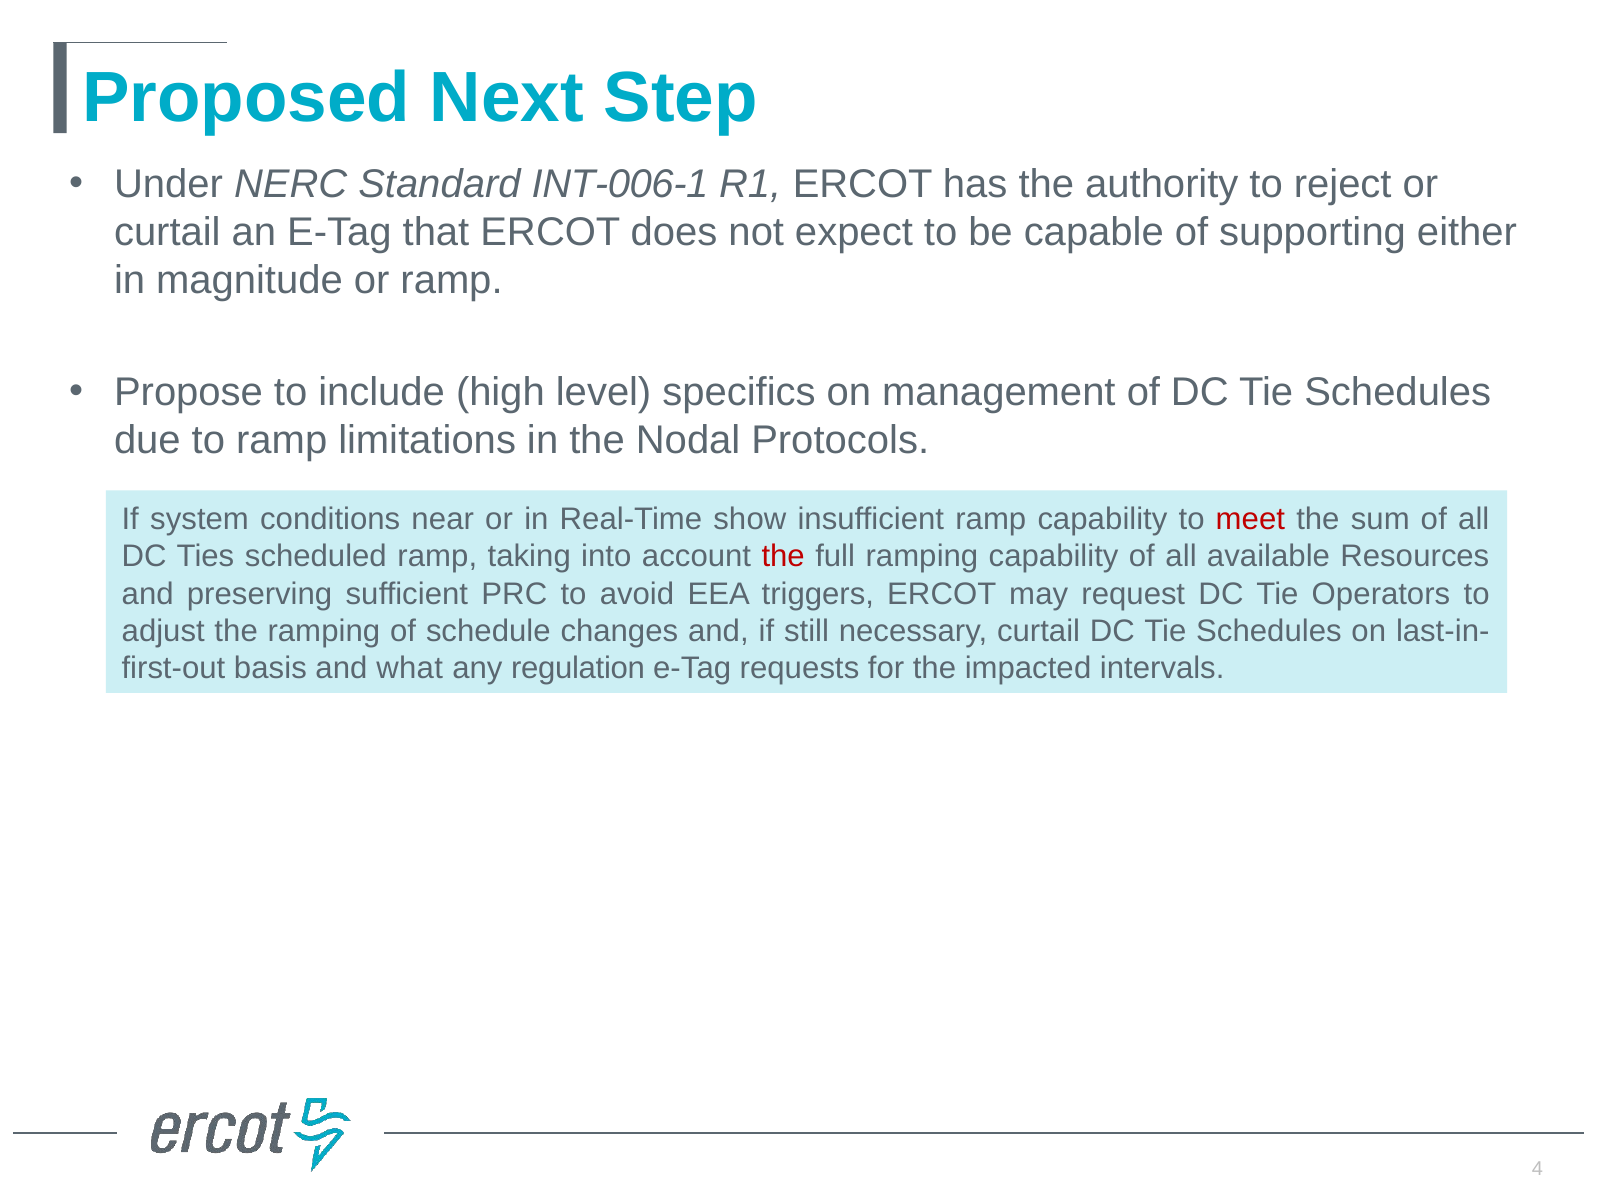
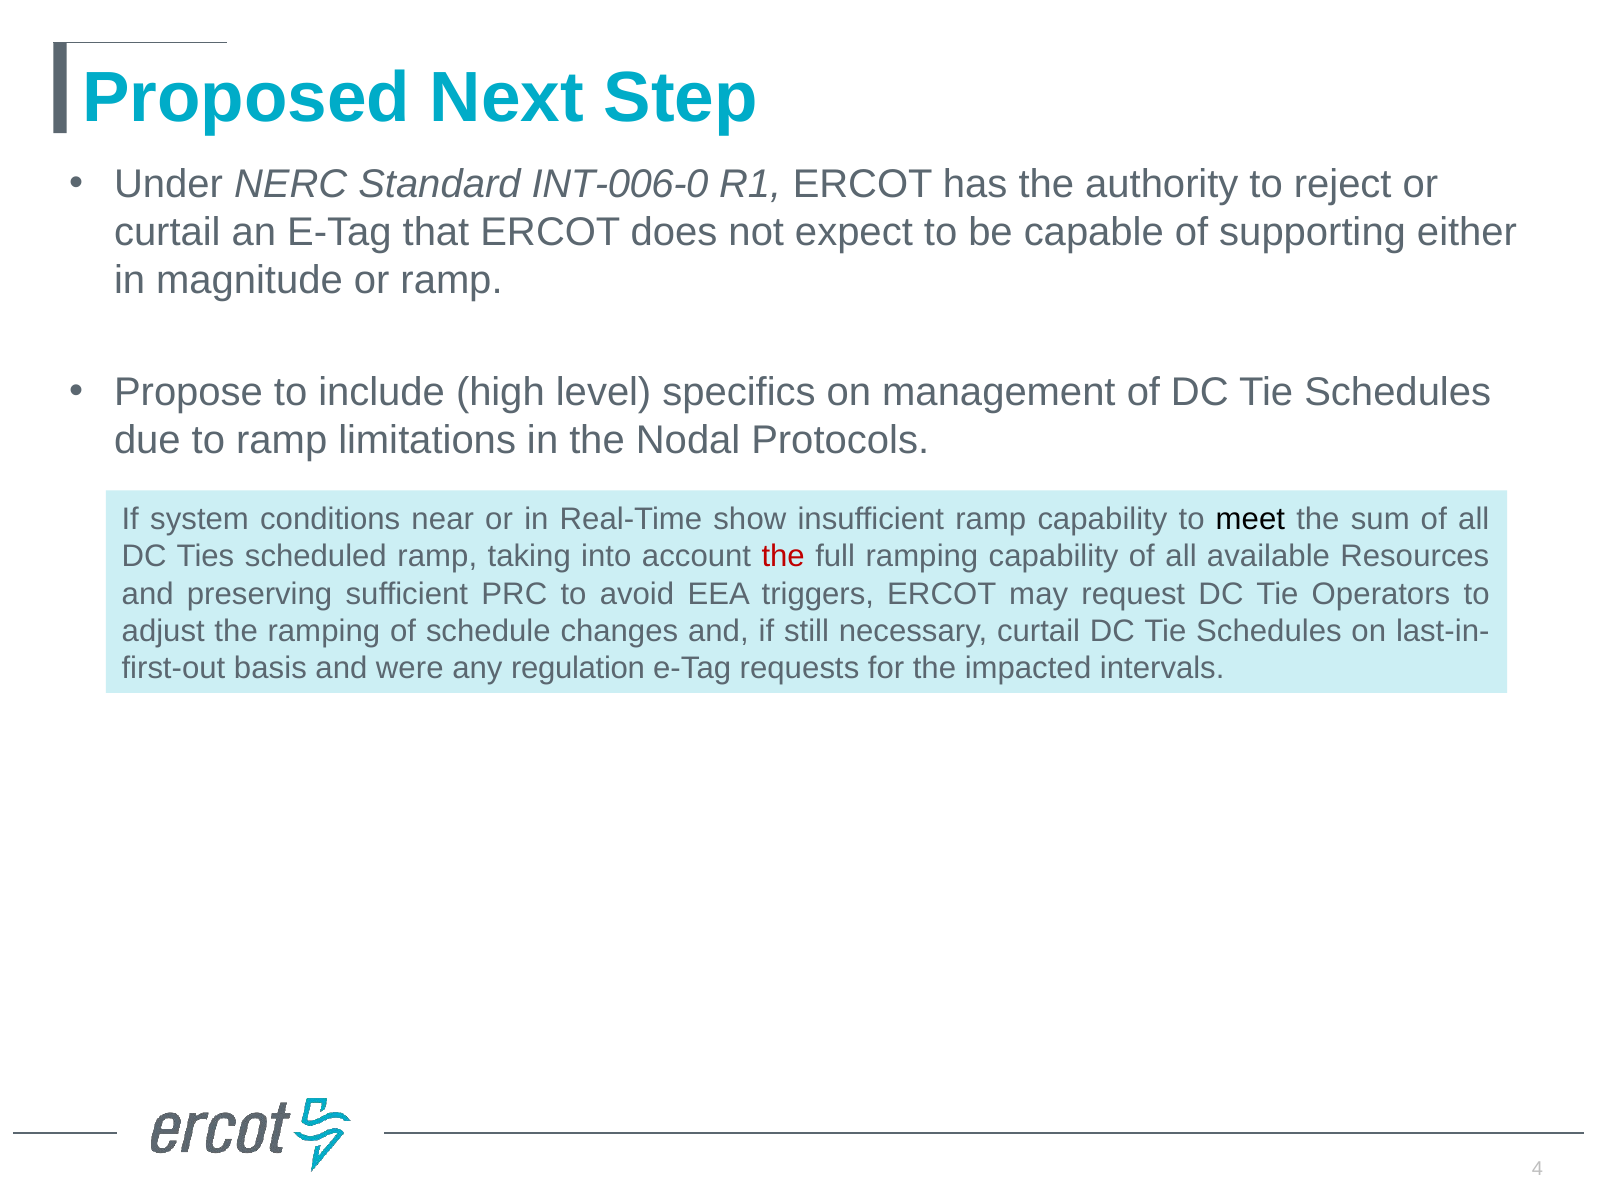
INT-006-1: INT-006-1 -> INT-006-0 (620, 184)
meet colour: red -> black (1250, 519)
what: what -> were (410, 669)
